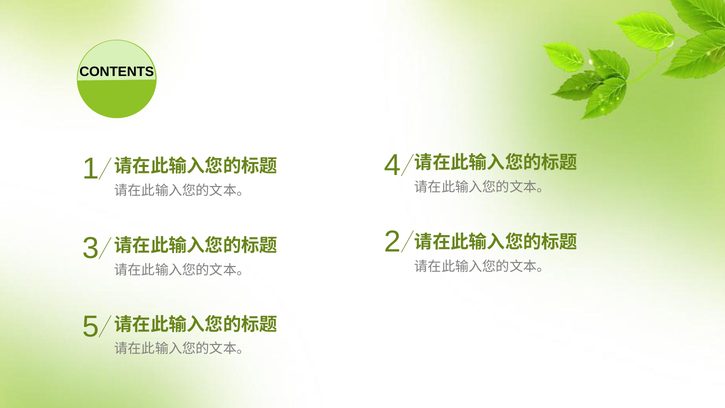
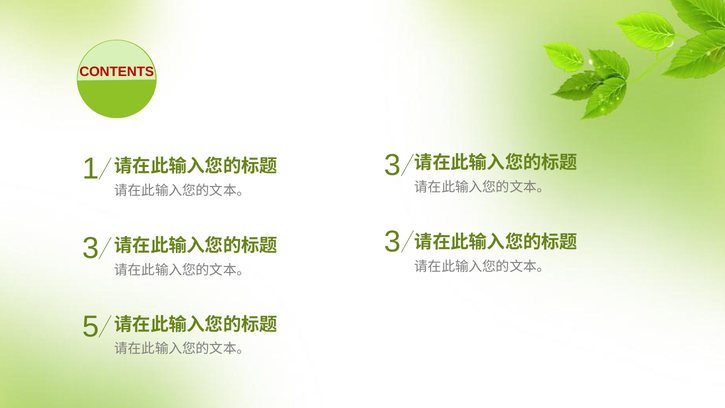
CONTENTS colour: black -> red (117, 72)
1 4: 4 -> 3 (392, 165)
2: 2 -> 3 (392, 242)
